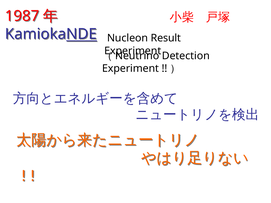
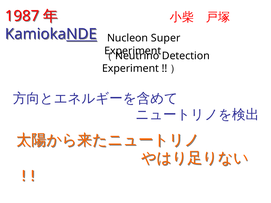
Result: Result -> Super (166, 38)
